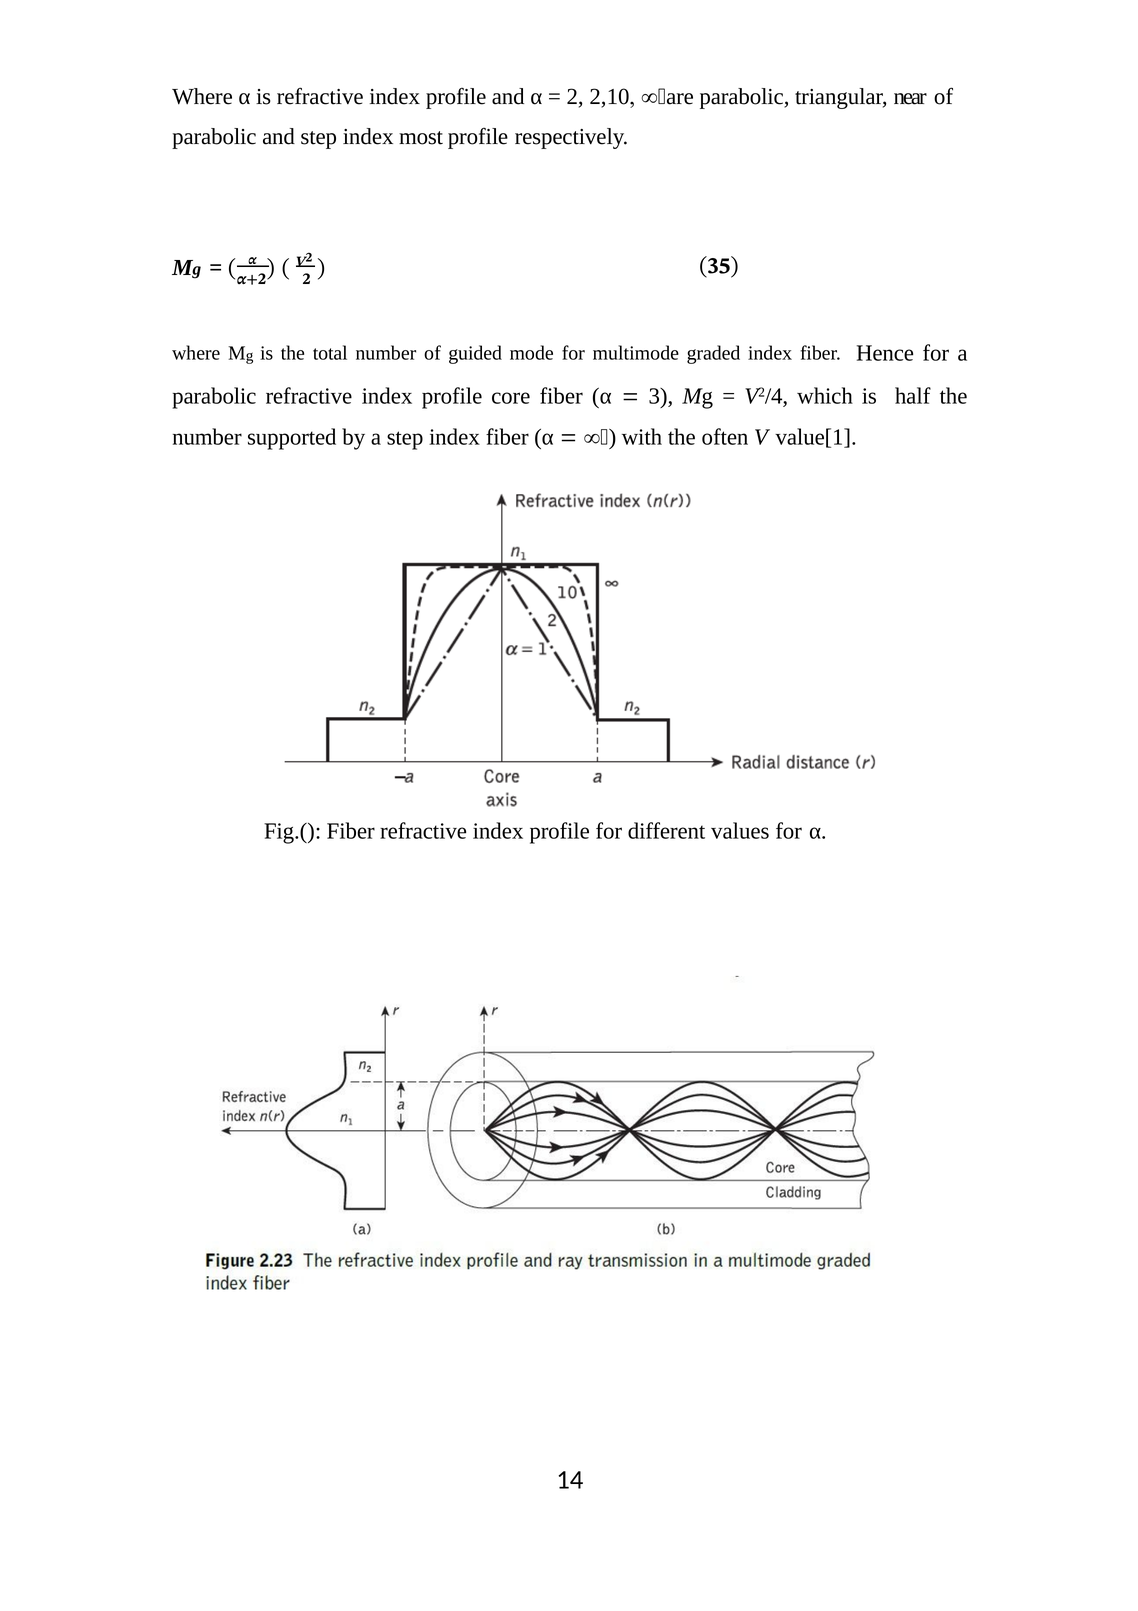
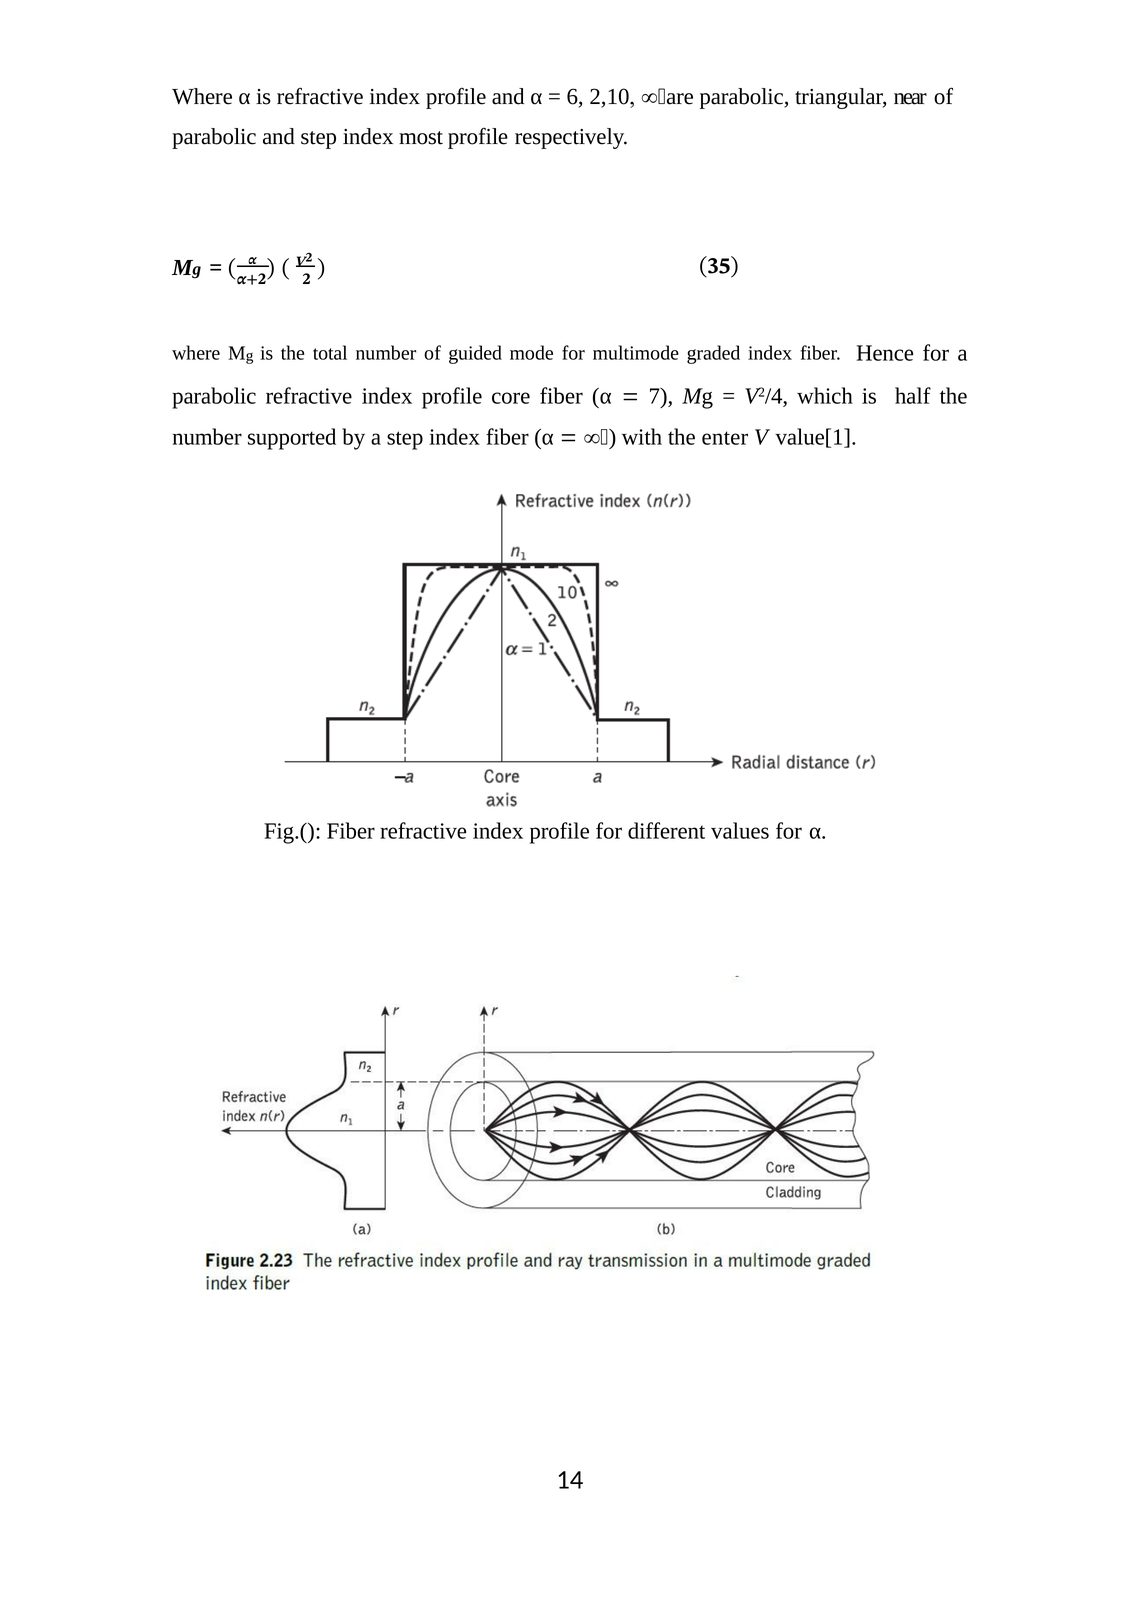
2: 2 -> 6 (575, 97)
3: 3 -> 7 (661, 396)
often: often -> enter (725, 437)
